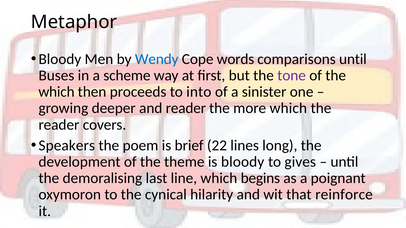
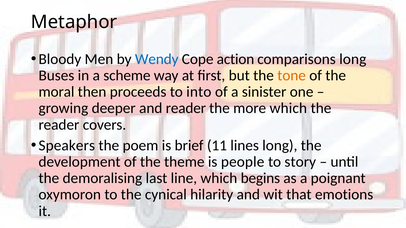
words: words -> action (235, 59)
comparisons until: until -> long (353, 59)
tone colour: purple -> orange (292, 76)
which: which -> moral (56, 92)
22: 22 -> 11 (217, 146)
is bloody: bloody -> people (243, 162)
gives: gives -> story (300, 162)
reinforce: reinforce -> emotions (344, 195)
